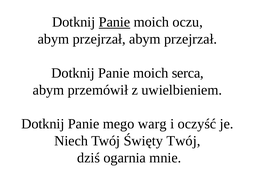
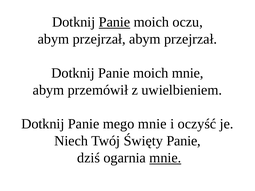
moich serca: serca -> mnie (188, 73)
mego warg: warg -> mnie (152, 124)
Święty Twój: Twój -> Panie (184, 141)
mnie underline: none -> present (165, 158)
